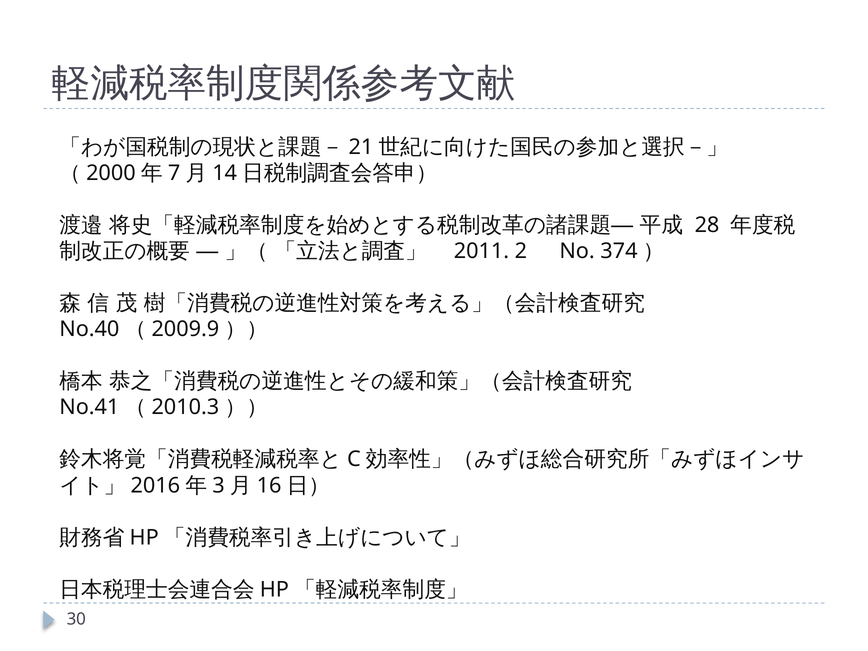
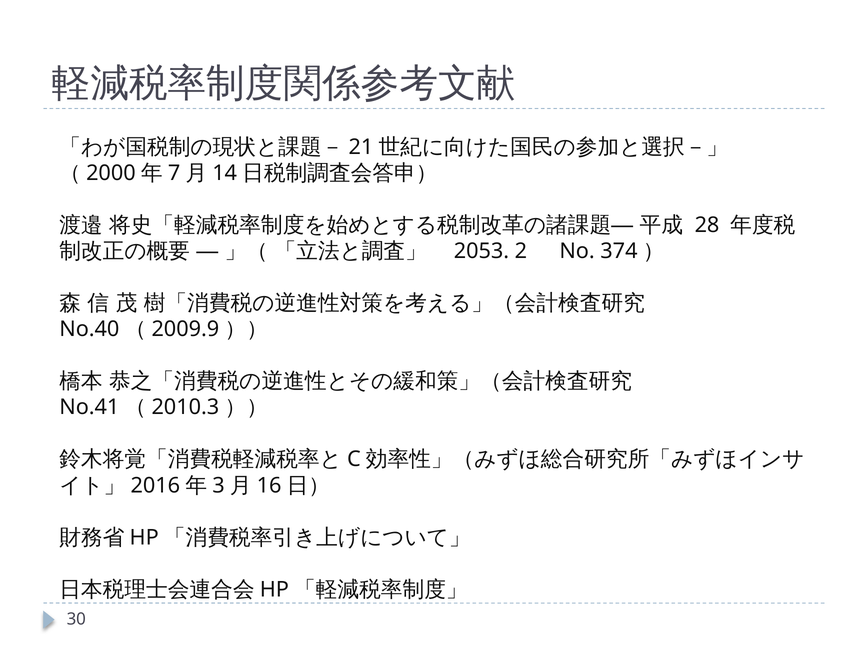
2011: 2011 -> 2053 (481, 251)
